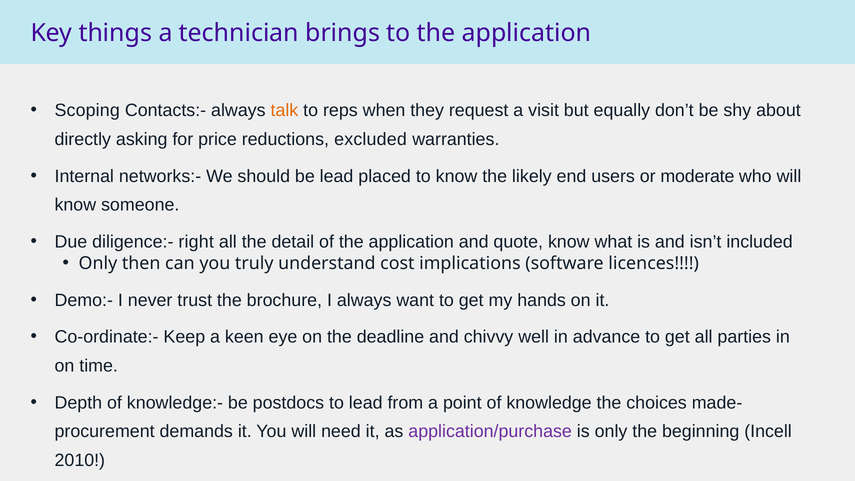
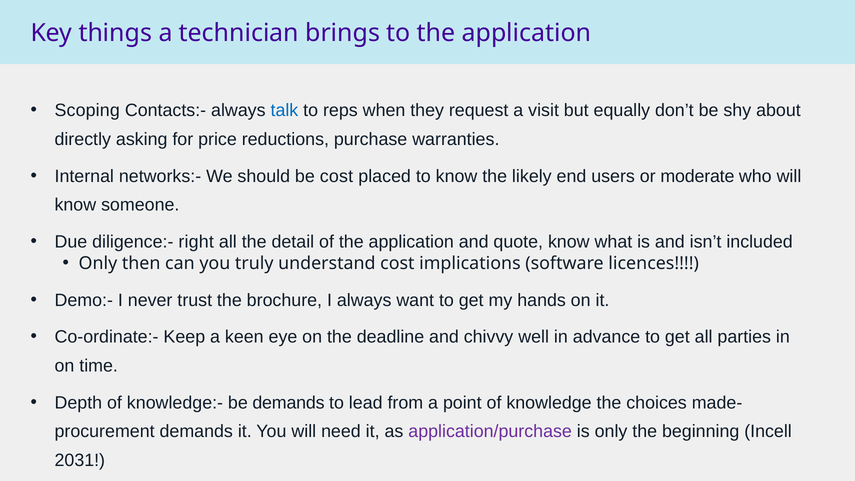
talk colour: orange -> blue (284, 111)
excluded: excluded -> purchase (371, 139)
be lead: lead -> cost (336, 176)
be postdocs: postdocs -> demands (289, 403)
2010: 2010 -> 2031 (80, 460)
